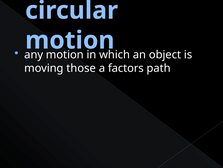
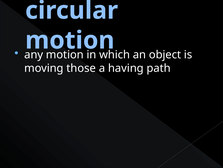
factors: factors -> having (126, 68)
